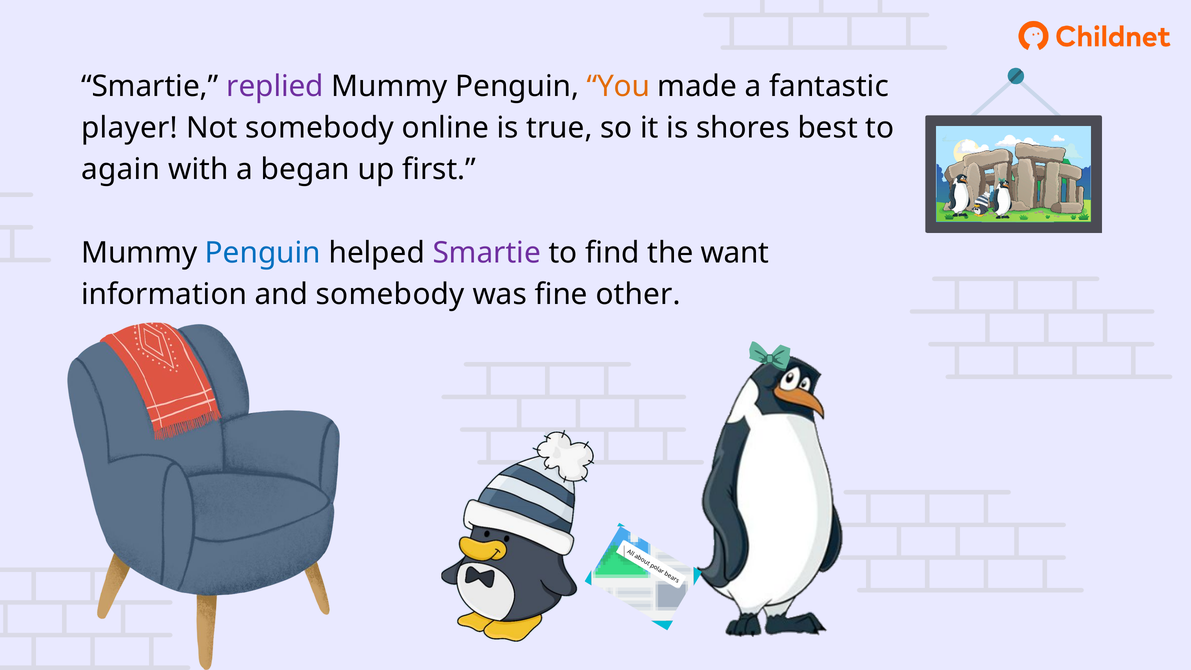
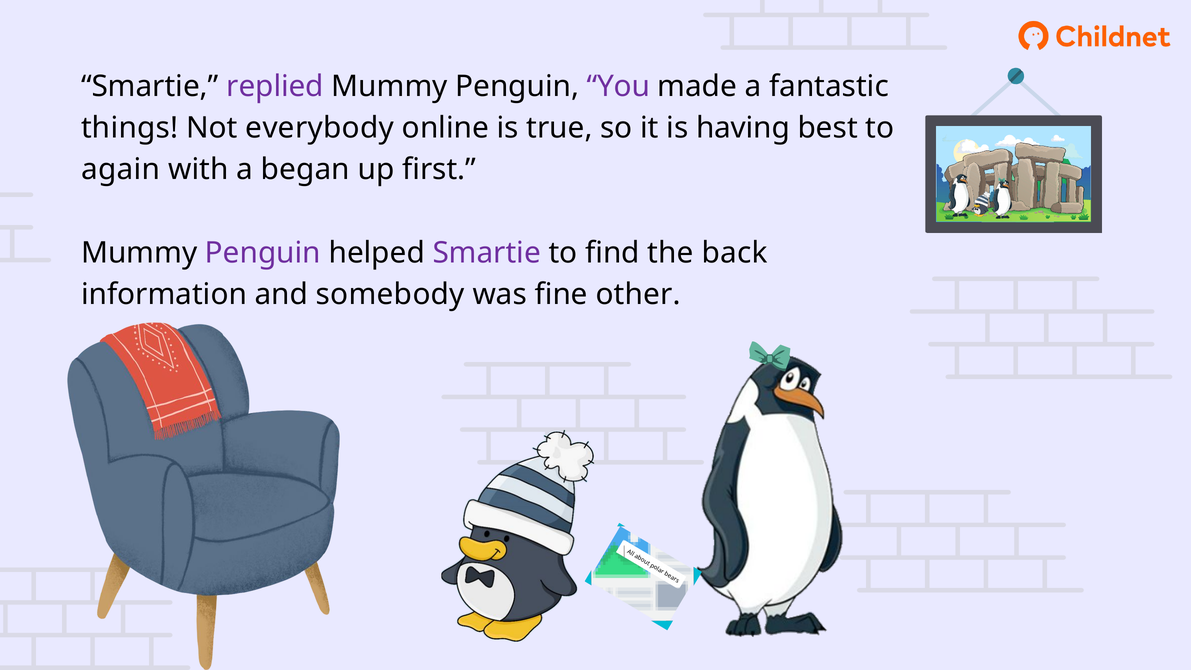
You colour: orange -> purple (618, 86)
player: player -> things (130, 128)
Not somebody: somebody -> everybody (320, 128)
shores: shores -> having (743, 128)
Penguin colour: blue -> purple (263, 253)
want: want -> back (735, 253)
